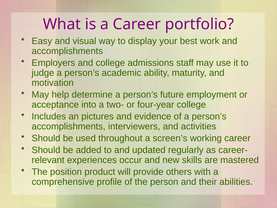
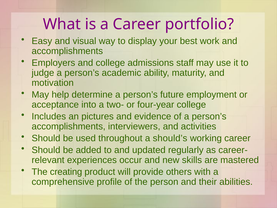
screen’s: screen’s -> should’s (170, 138)
position: position -> creating (66, 172)
